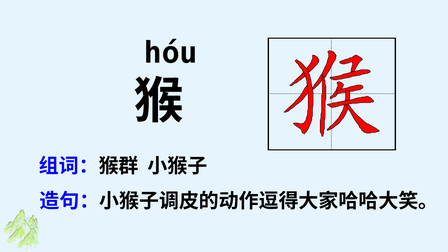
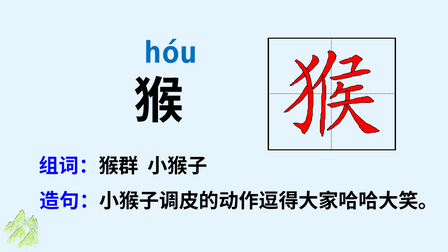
hóu colour: black -> blue (171, 53)
